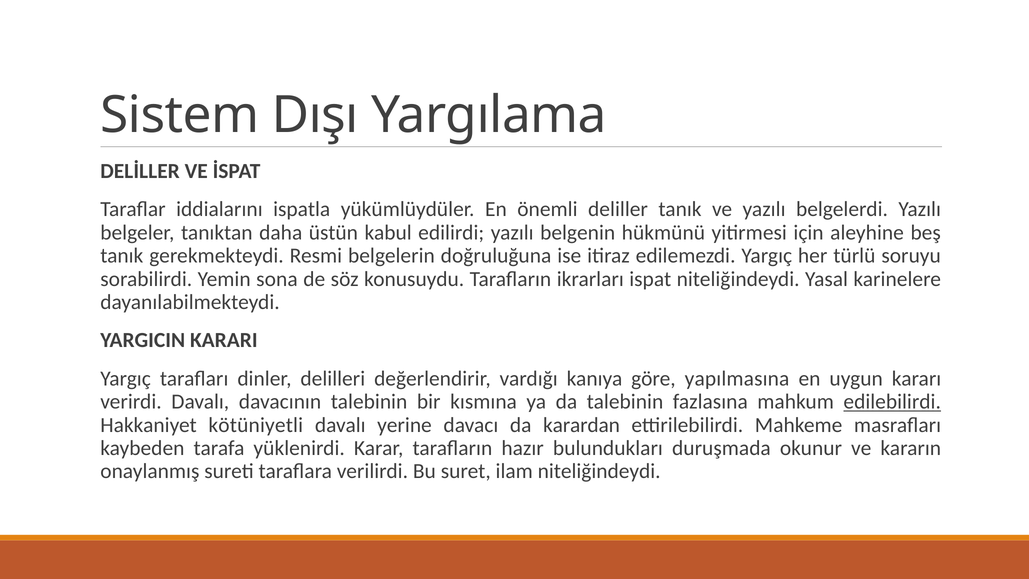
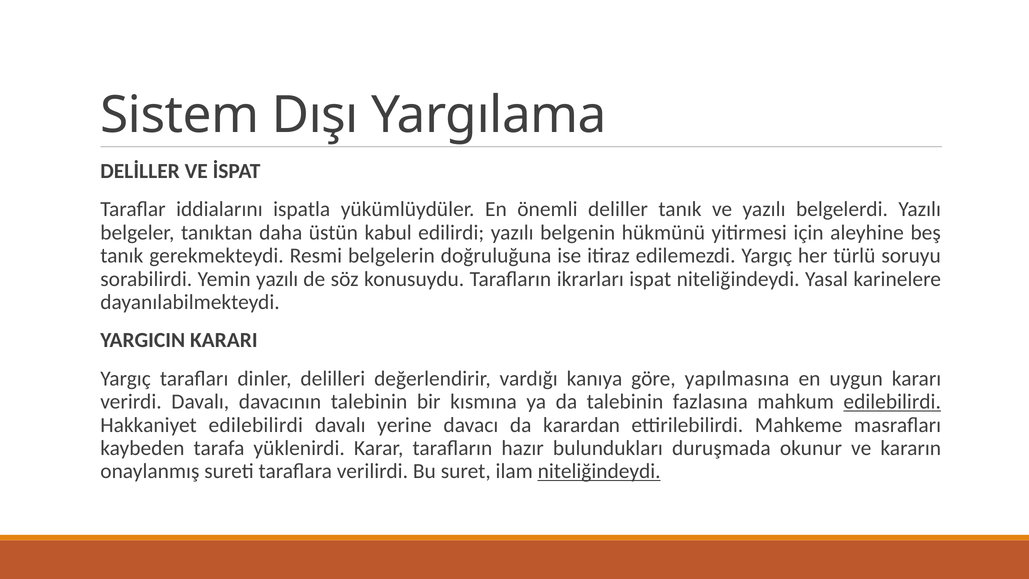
Yemin sona: sona -> yazılı (277, 279)
Hakkaniyet kötüniyetli: kötüniyetli -> edilebilirdi (256, 425)
niteliğindeydi underline: none -> present (599, 471)
